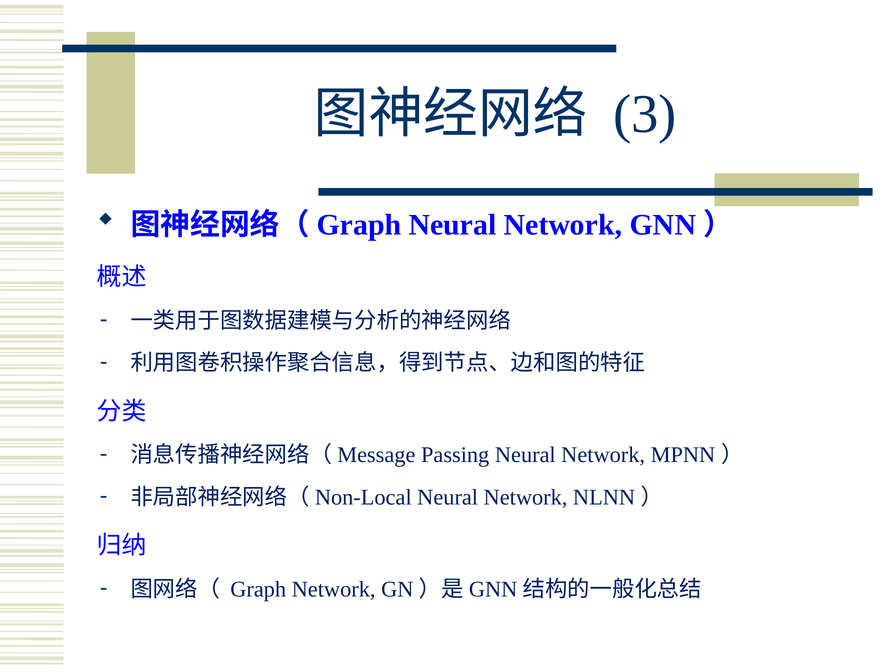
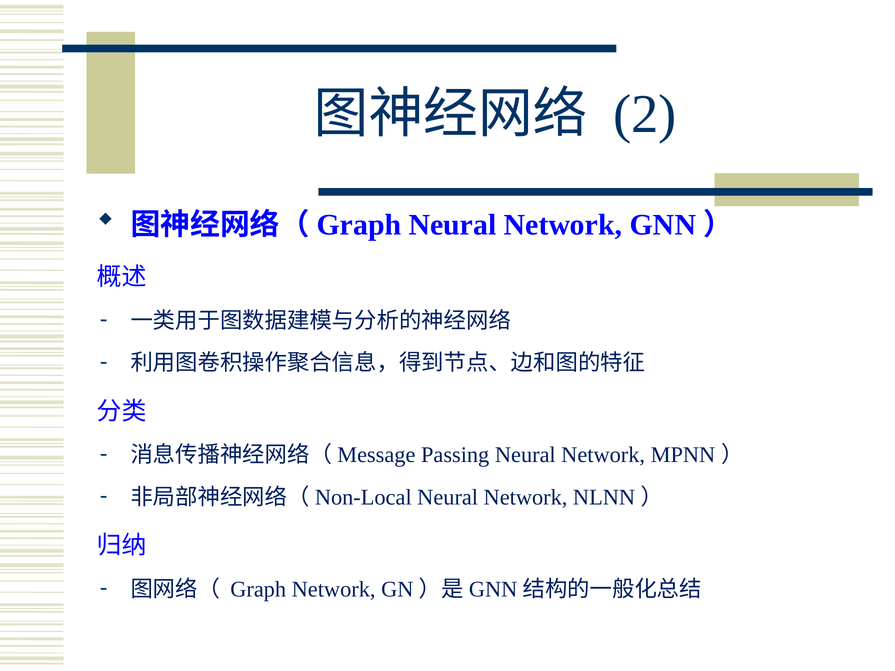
3: 3 -> 2 (645, 114)
